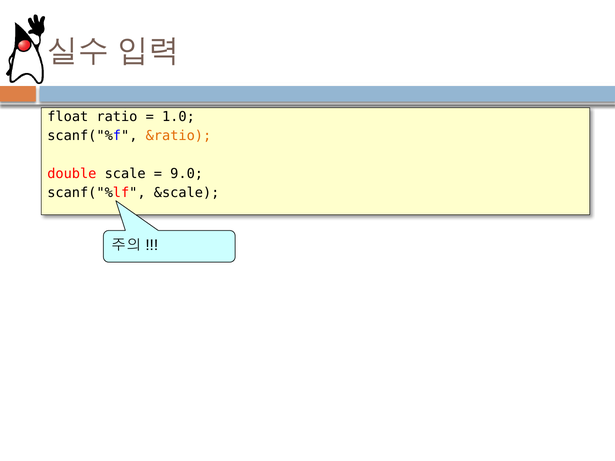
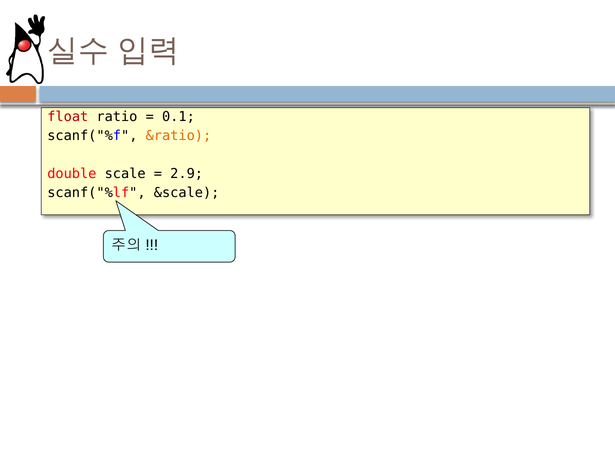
float colour: black -> red (68, 117)
1.0: 1.0 -> 0.1 (178, 117)
9.0: 9.0 -> 2.9 (187, 174)
